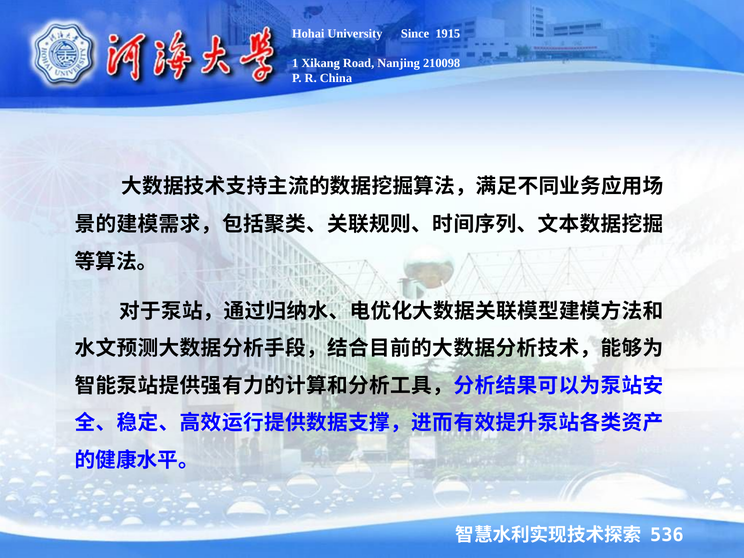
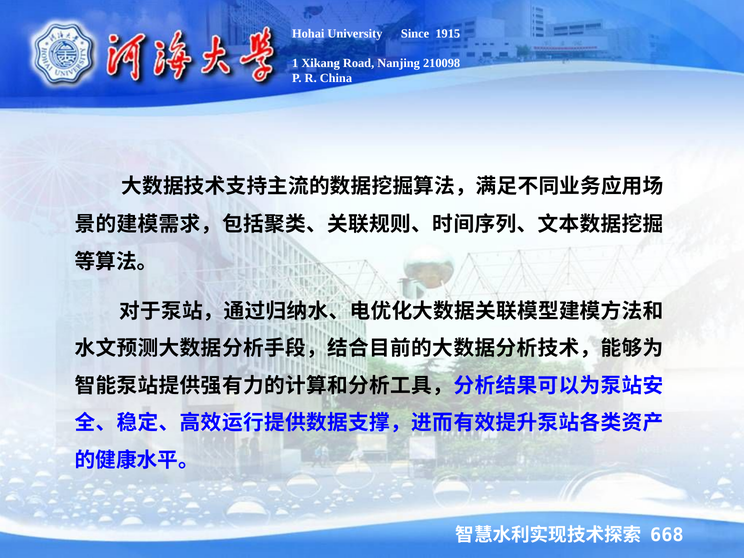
536: 536 -> 668 (667, 535)
